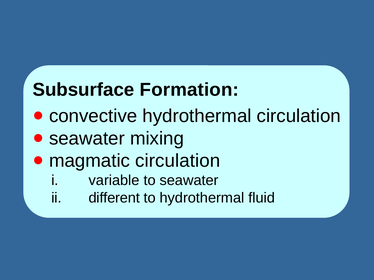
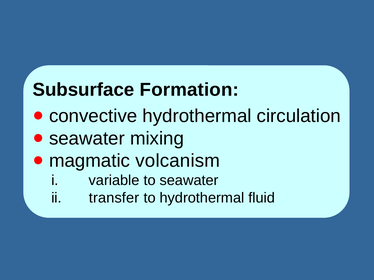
magmatic circulation: circulation -> volcanism (178, 161)
different: different -> transfer (114, 198)
